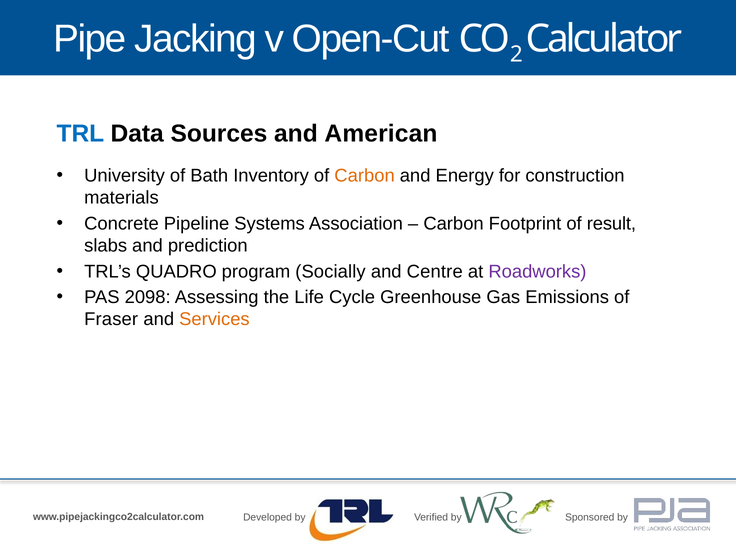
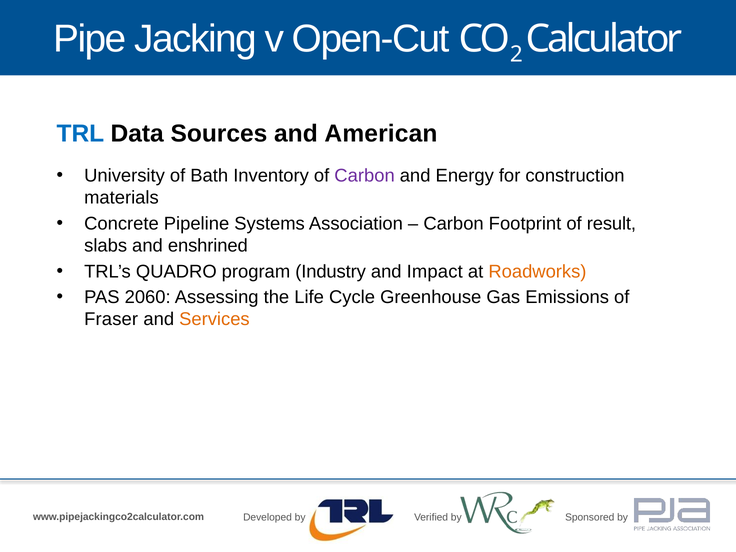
Carbon colour: orange -> purple (365, 176)
prediction: prediction -> enshrined (208, 246)
Socially: Socially -> Industry (331, 271)
Centre: Centre -> Impact (435, 271)
Roadworks colour: purple -> orange (537, 271)
2098: 2098 -> 2060 (148, 297)
